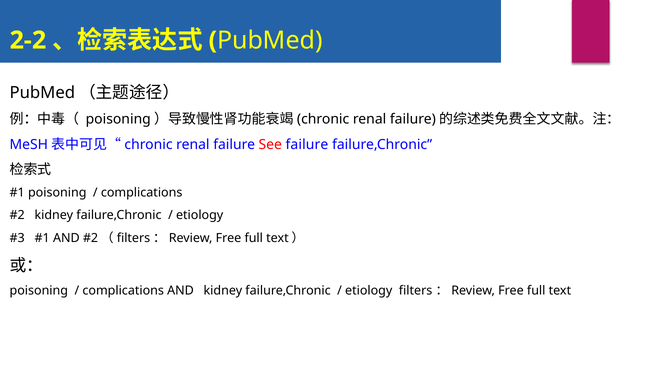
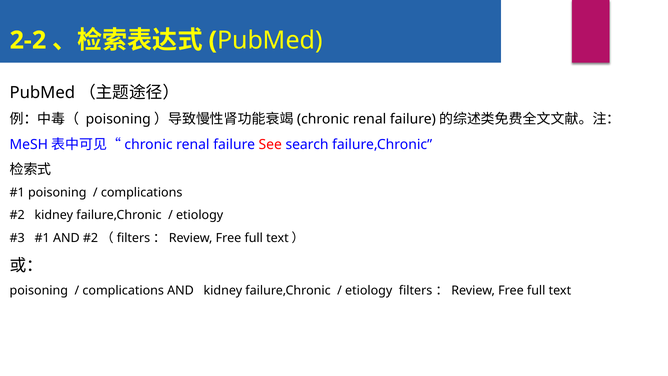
See failure: failure -> search (307, 144)
